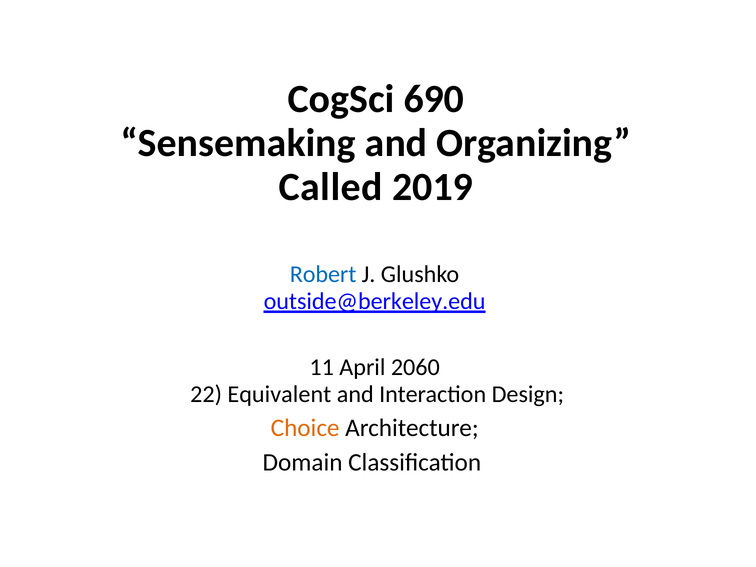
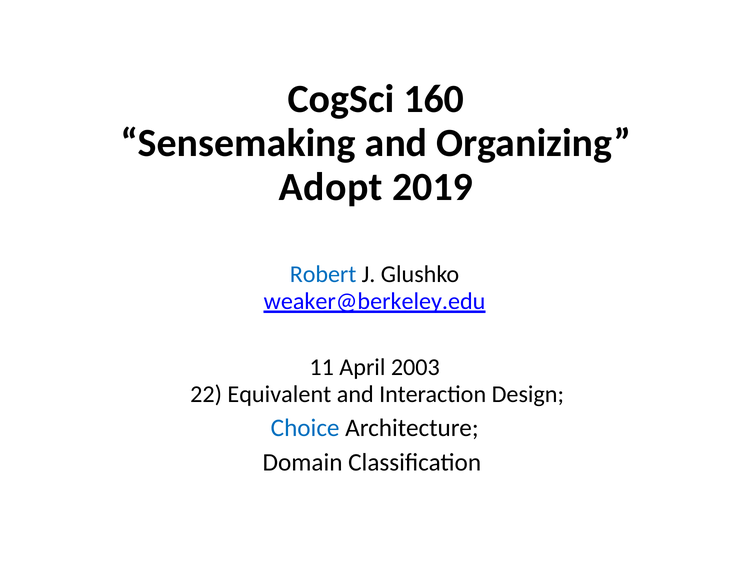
690: 690 -> 160 (434, 99)
Called: Called -> Adopt (331, 187)
outside@berkeley.edu: outside@berkeley.edu -> weaker@berkeley.edu (375, 301)
2060: 2060 -> 2003 (415, 367)
Choice colour: orange -> blue (305, 428)
